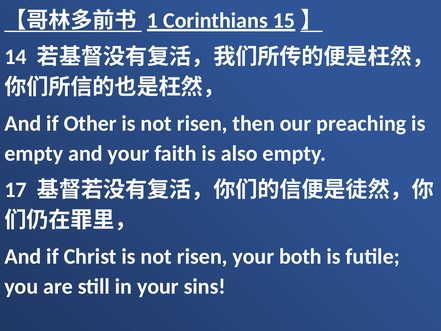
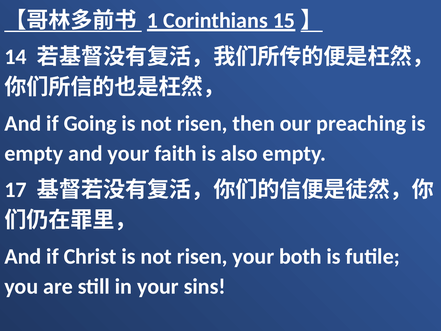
Other: Other -> Going (90, 123)
